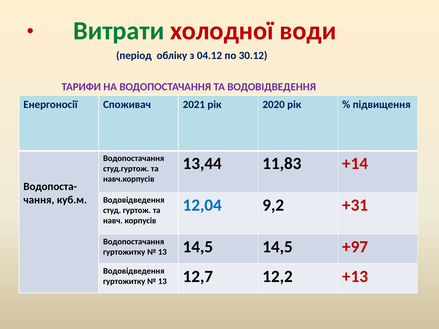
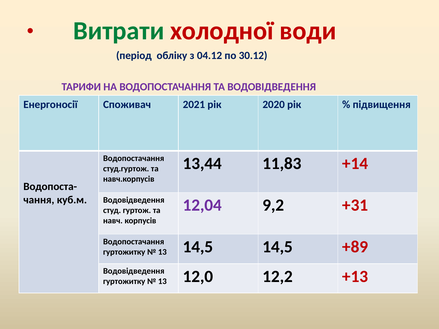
12,04 colour: blue -> purple (202, 205)
+97: +97 -> +89 (355, 247)
12,7: 12,7 -> 12,0 (198, 277)
